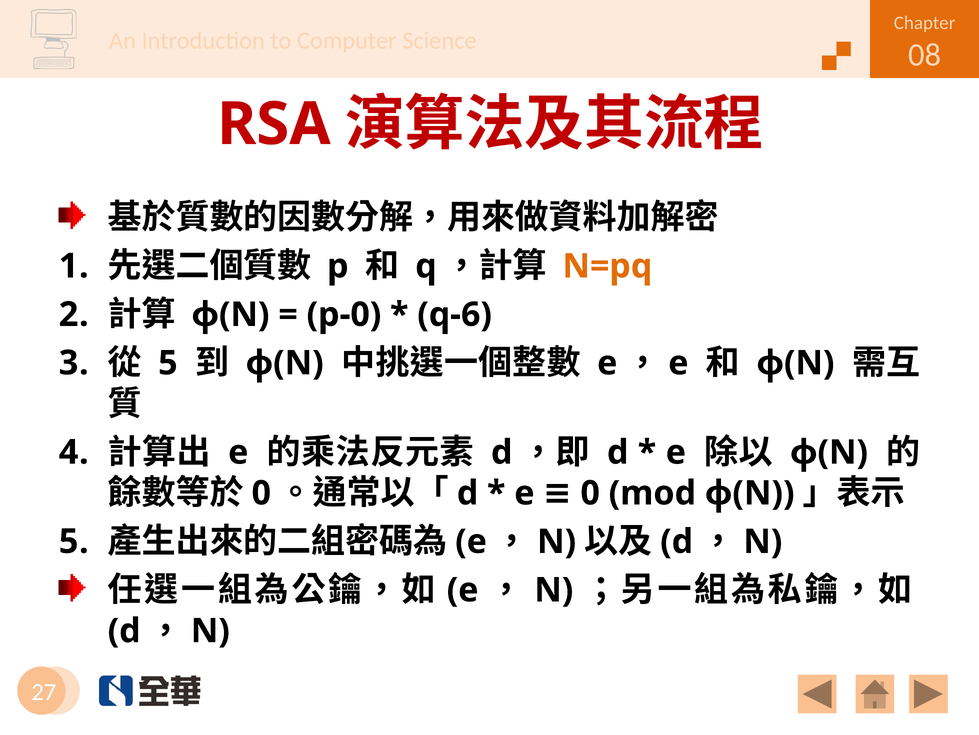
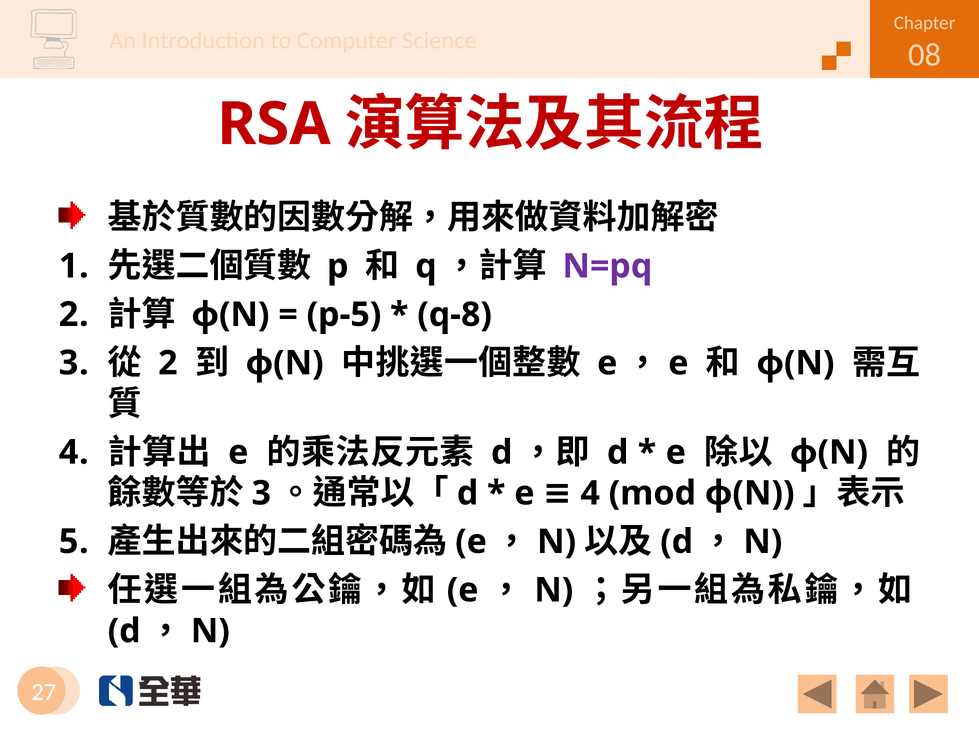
N=pq colour: orange -> purple (607, 266)
p-0: p-0 -> p-5 (344, 314)
q-6: q-6 -> q-8 (455, 314)
5: 5 -> 2 (168, 363)
0: 0 -> 3 (261, 493)
e 0: 0 -> 4 (590, 493)
